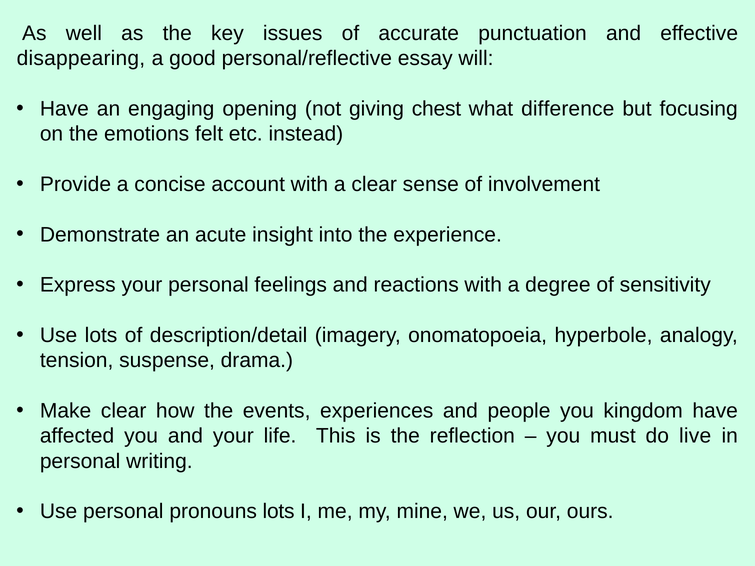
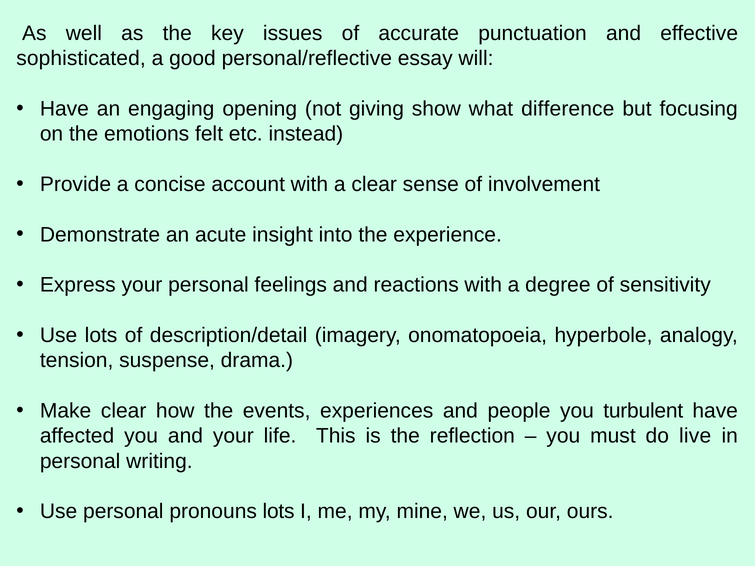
disappearing: disappearing -> sophisticated (81, 59)
chest: chest -> show (436, 109)
kingdom: kingdom -> turbulent (643, 411)
